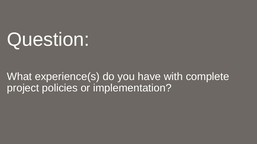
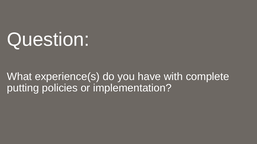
project: project -> putting (23, 88)
